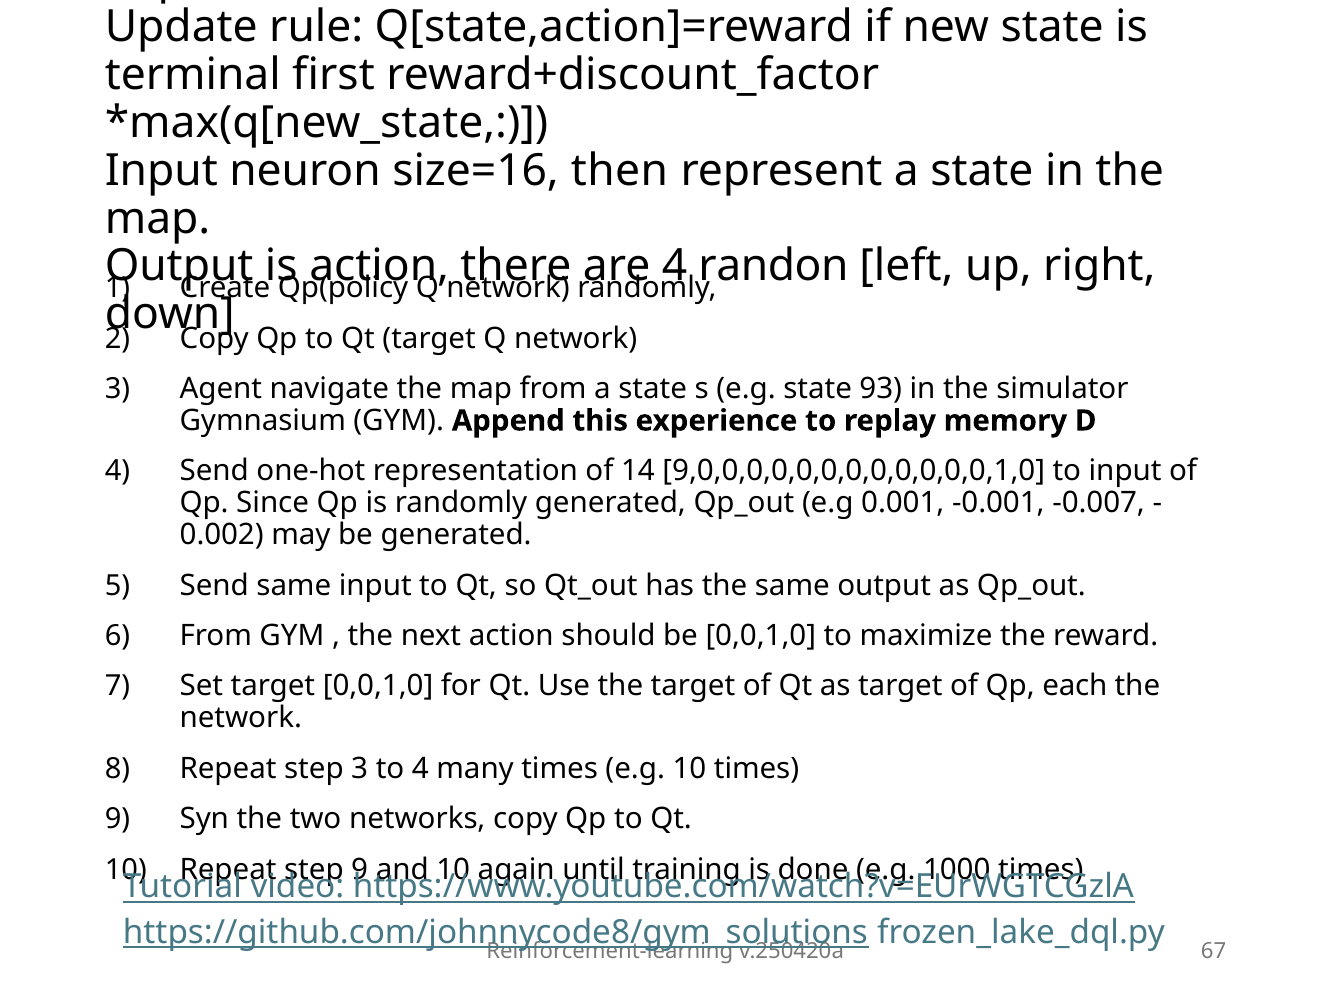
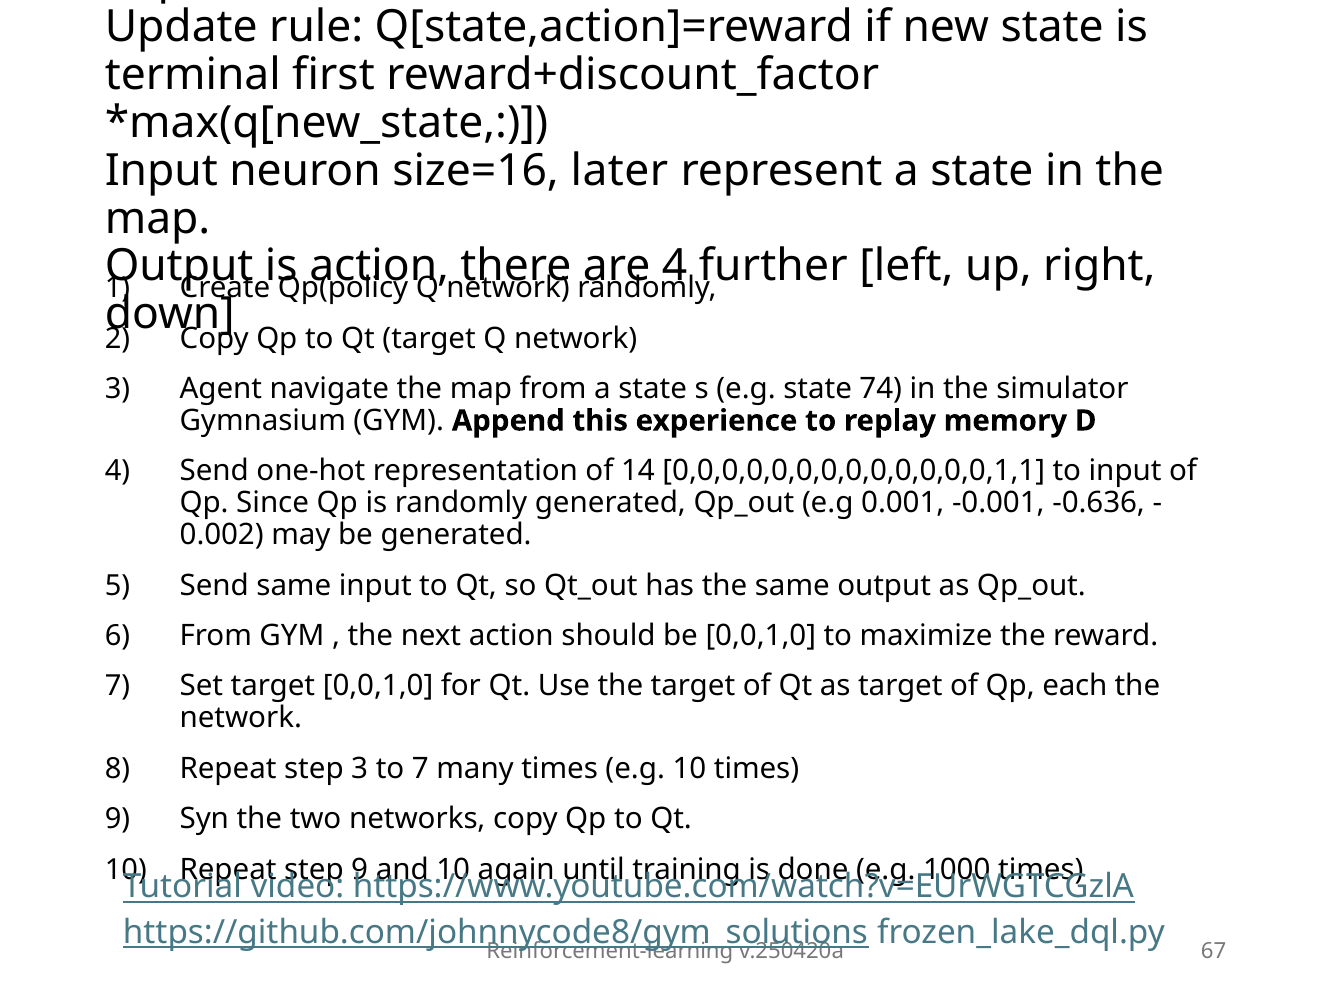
then: then -> later (619, 171)
randon: randon -> further (773, 266)
93: 93 -> 74 (881, 389)
9,0,0,0,0,0,0,0,0,0,0,0,0,1,0: 9,0,0,0,0,0,0,0,0,0,0,0,0,1,0 -> 0,0,0,0,0,0,0,0,0,0,0,0,0,1,1 (854, 471)
-0.007: -0.007 -> -0.636 (1099, 503)
to 4: 4 -> 7 (420, 769)
